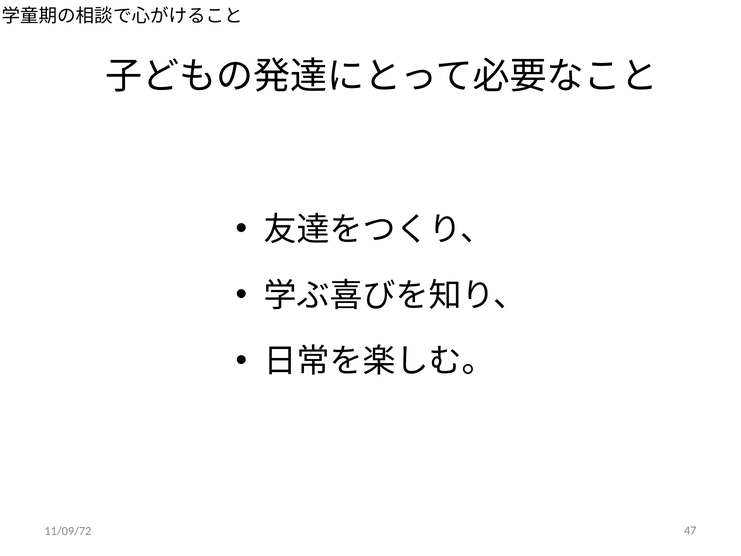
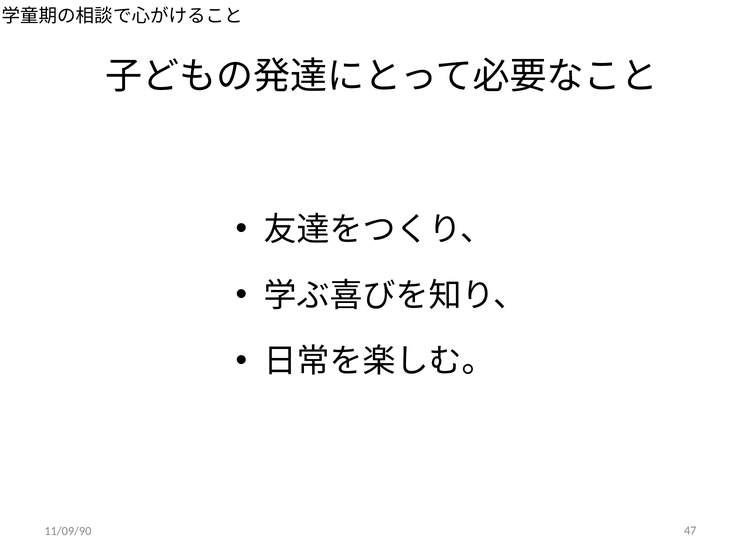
11/09/72: 11/09/72 -> 11/09/90 (68, 531)
